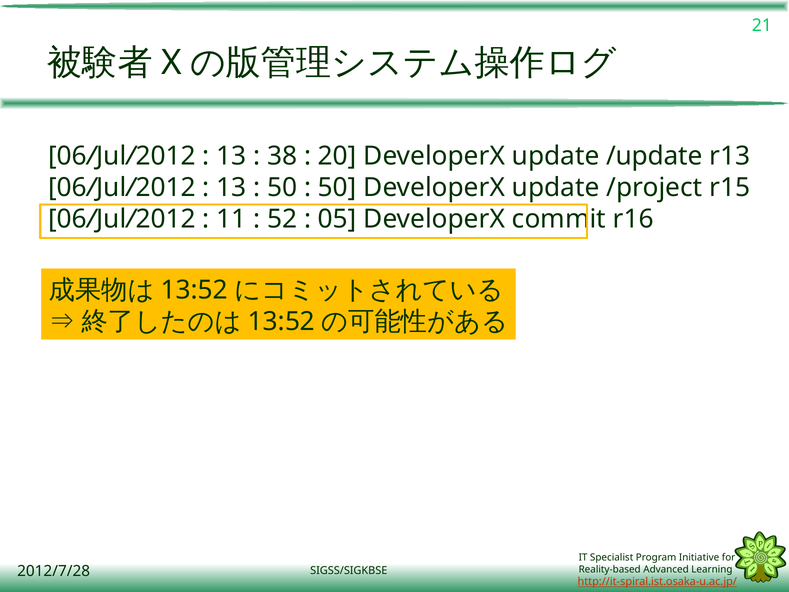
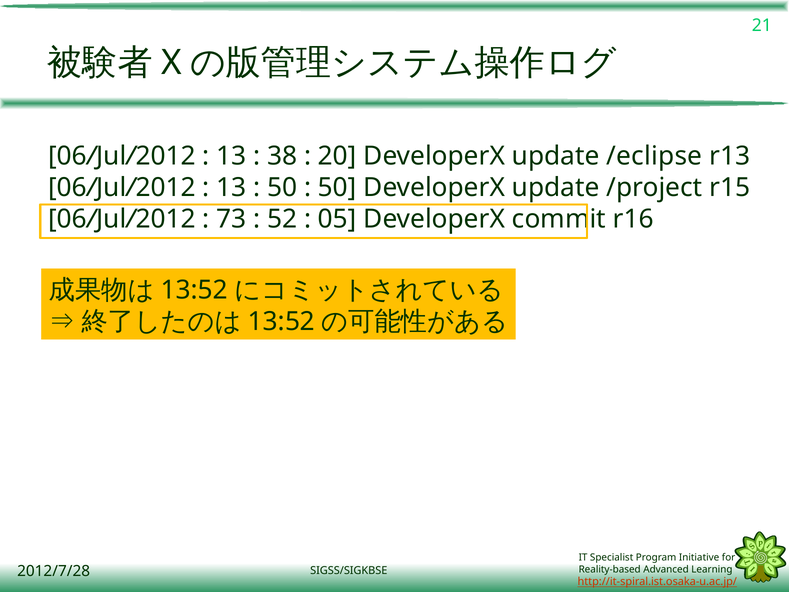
/update: /update -> /eclipse (654, 156)
11: 11 -> 73 (231, 219)
